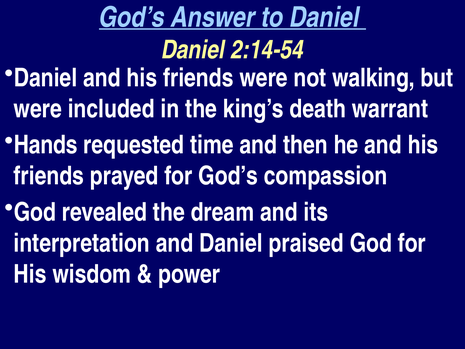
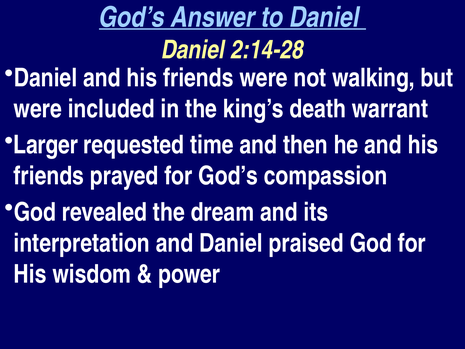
2:14-54: 2:14-54 -> 2:14-28 (267, 50)
Hands: Hands -> Larger (46, 145)
